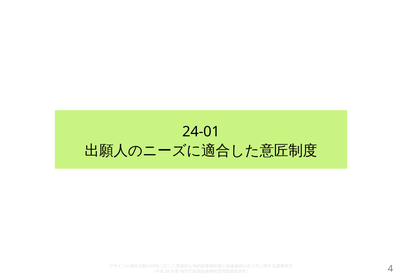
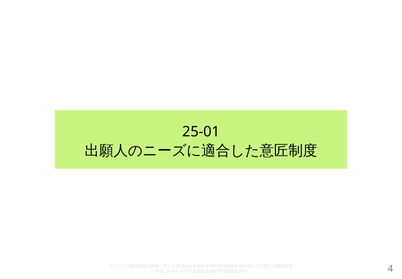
24-01: 24-01 -> 25-01 (201, 131)
